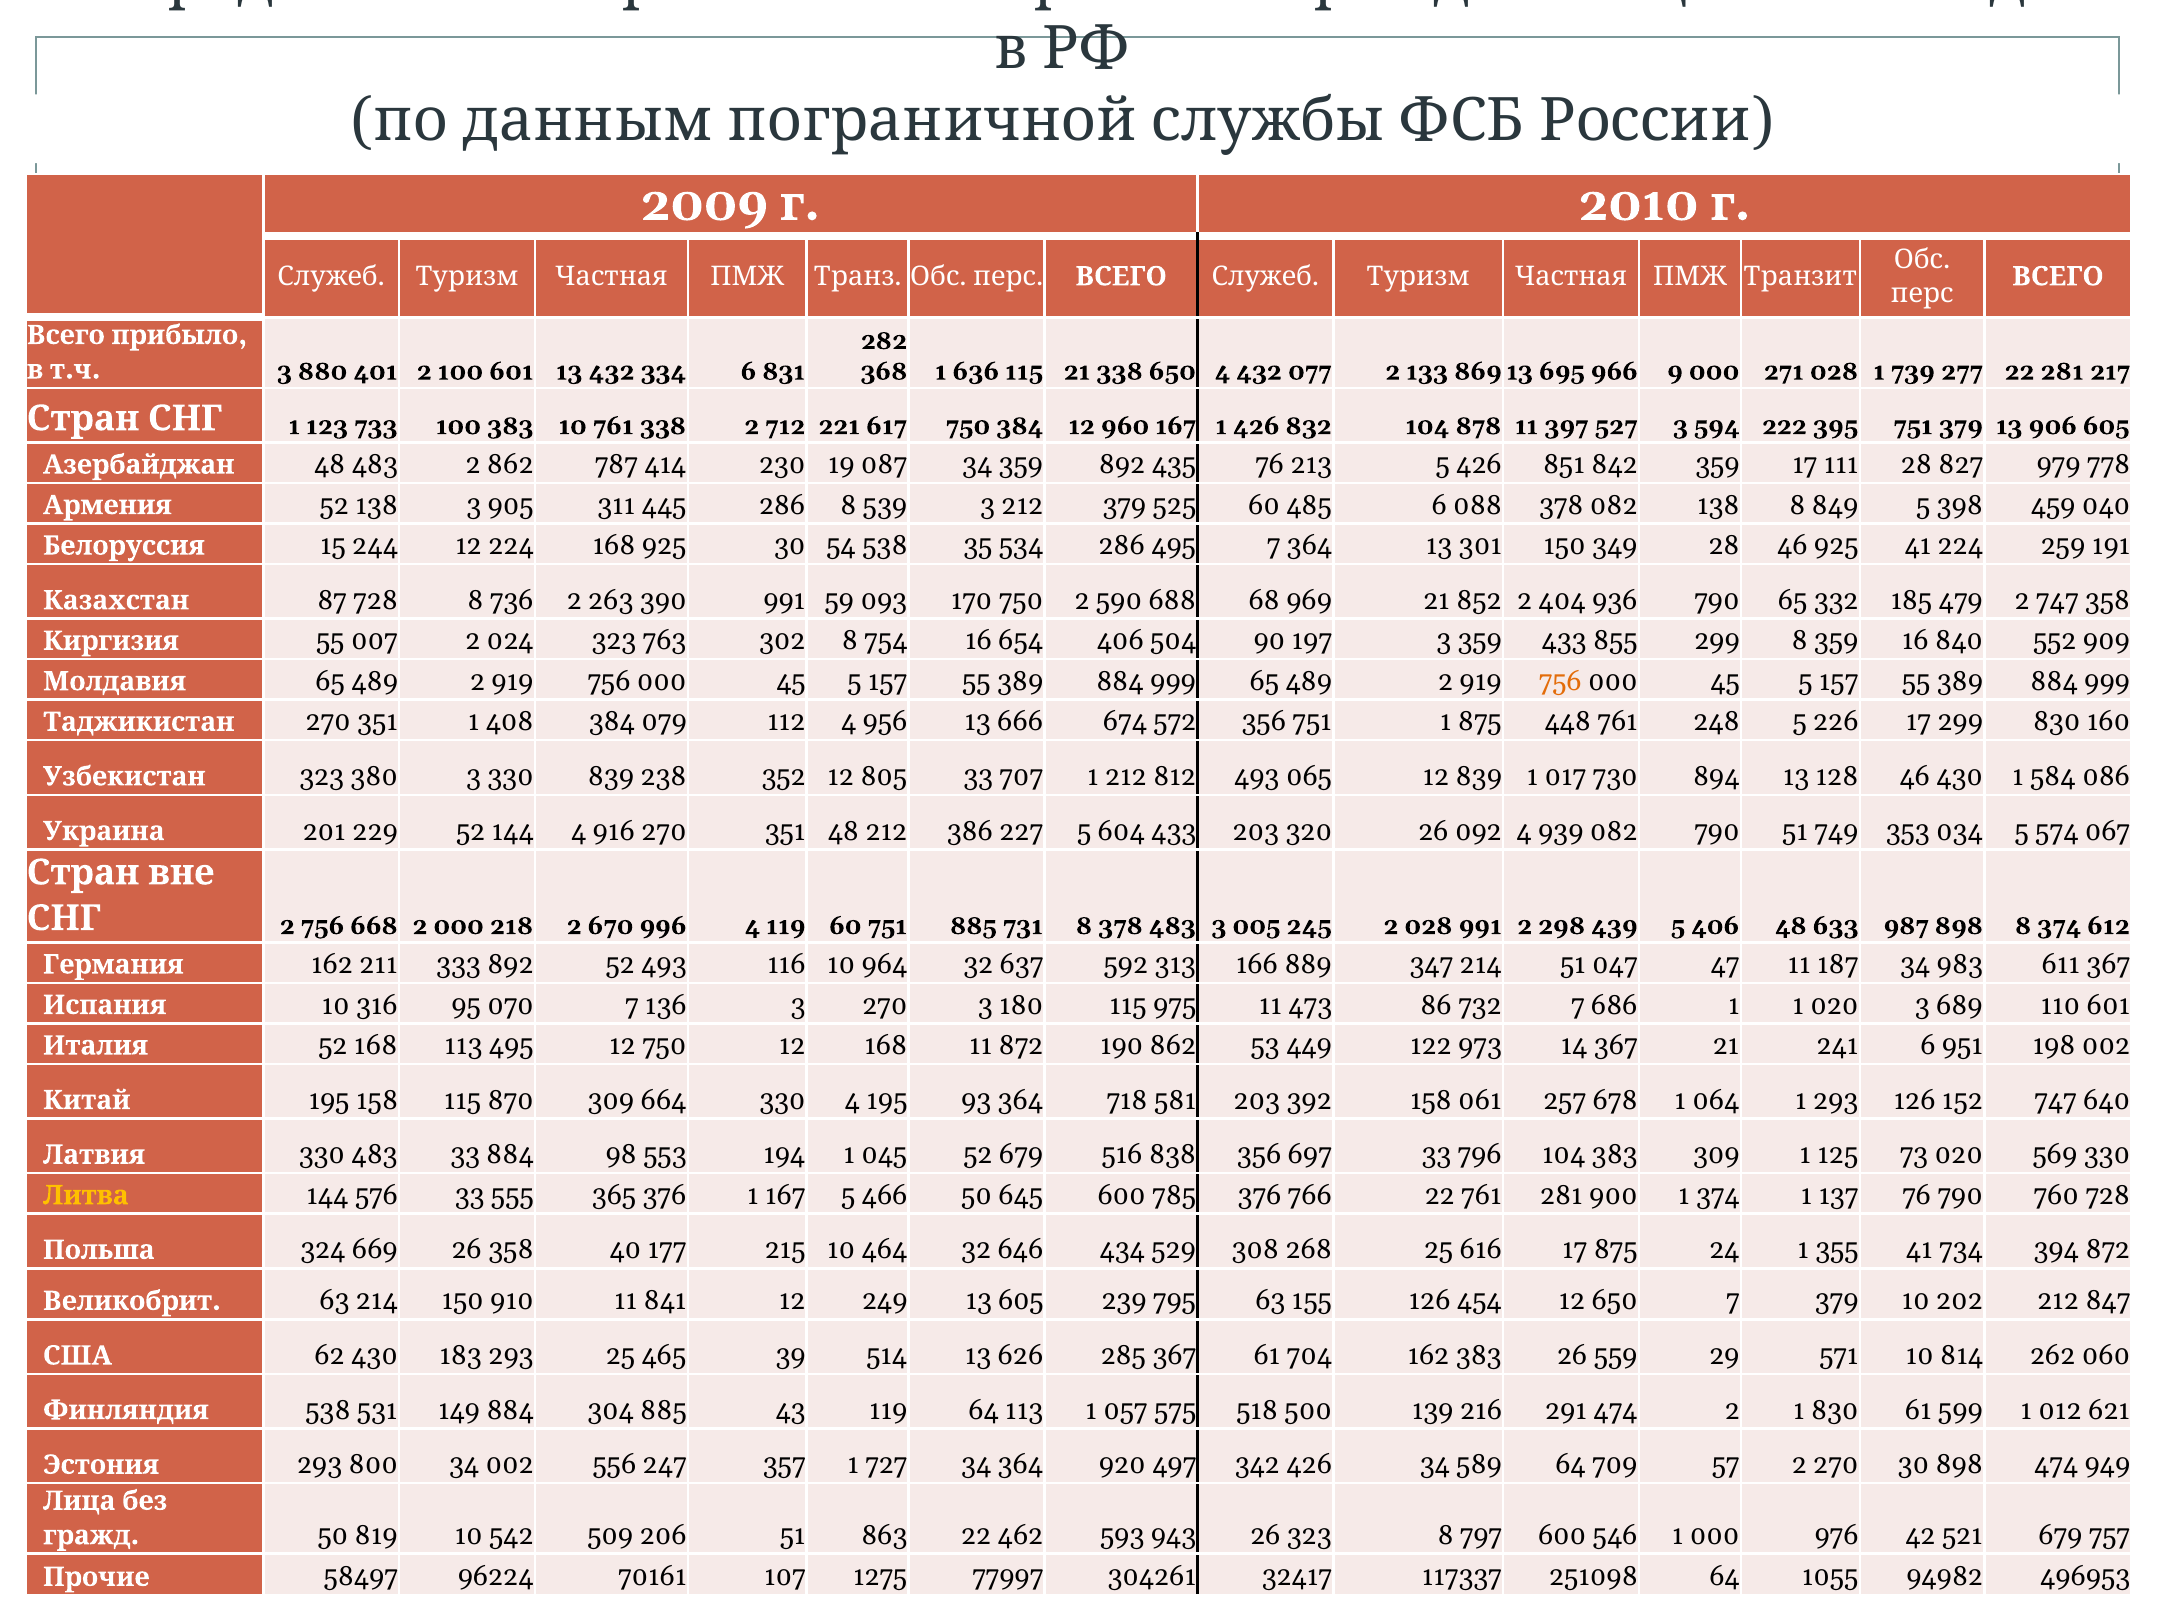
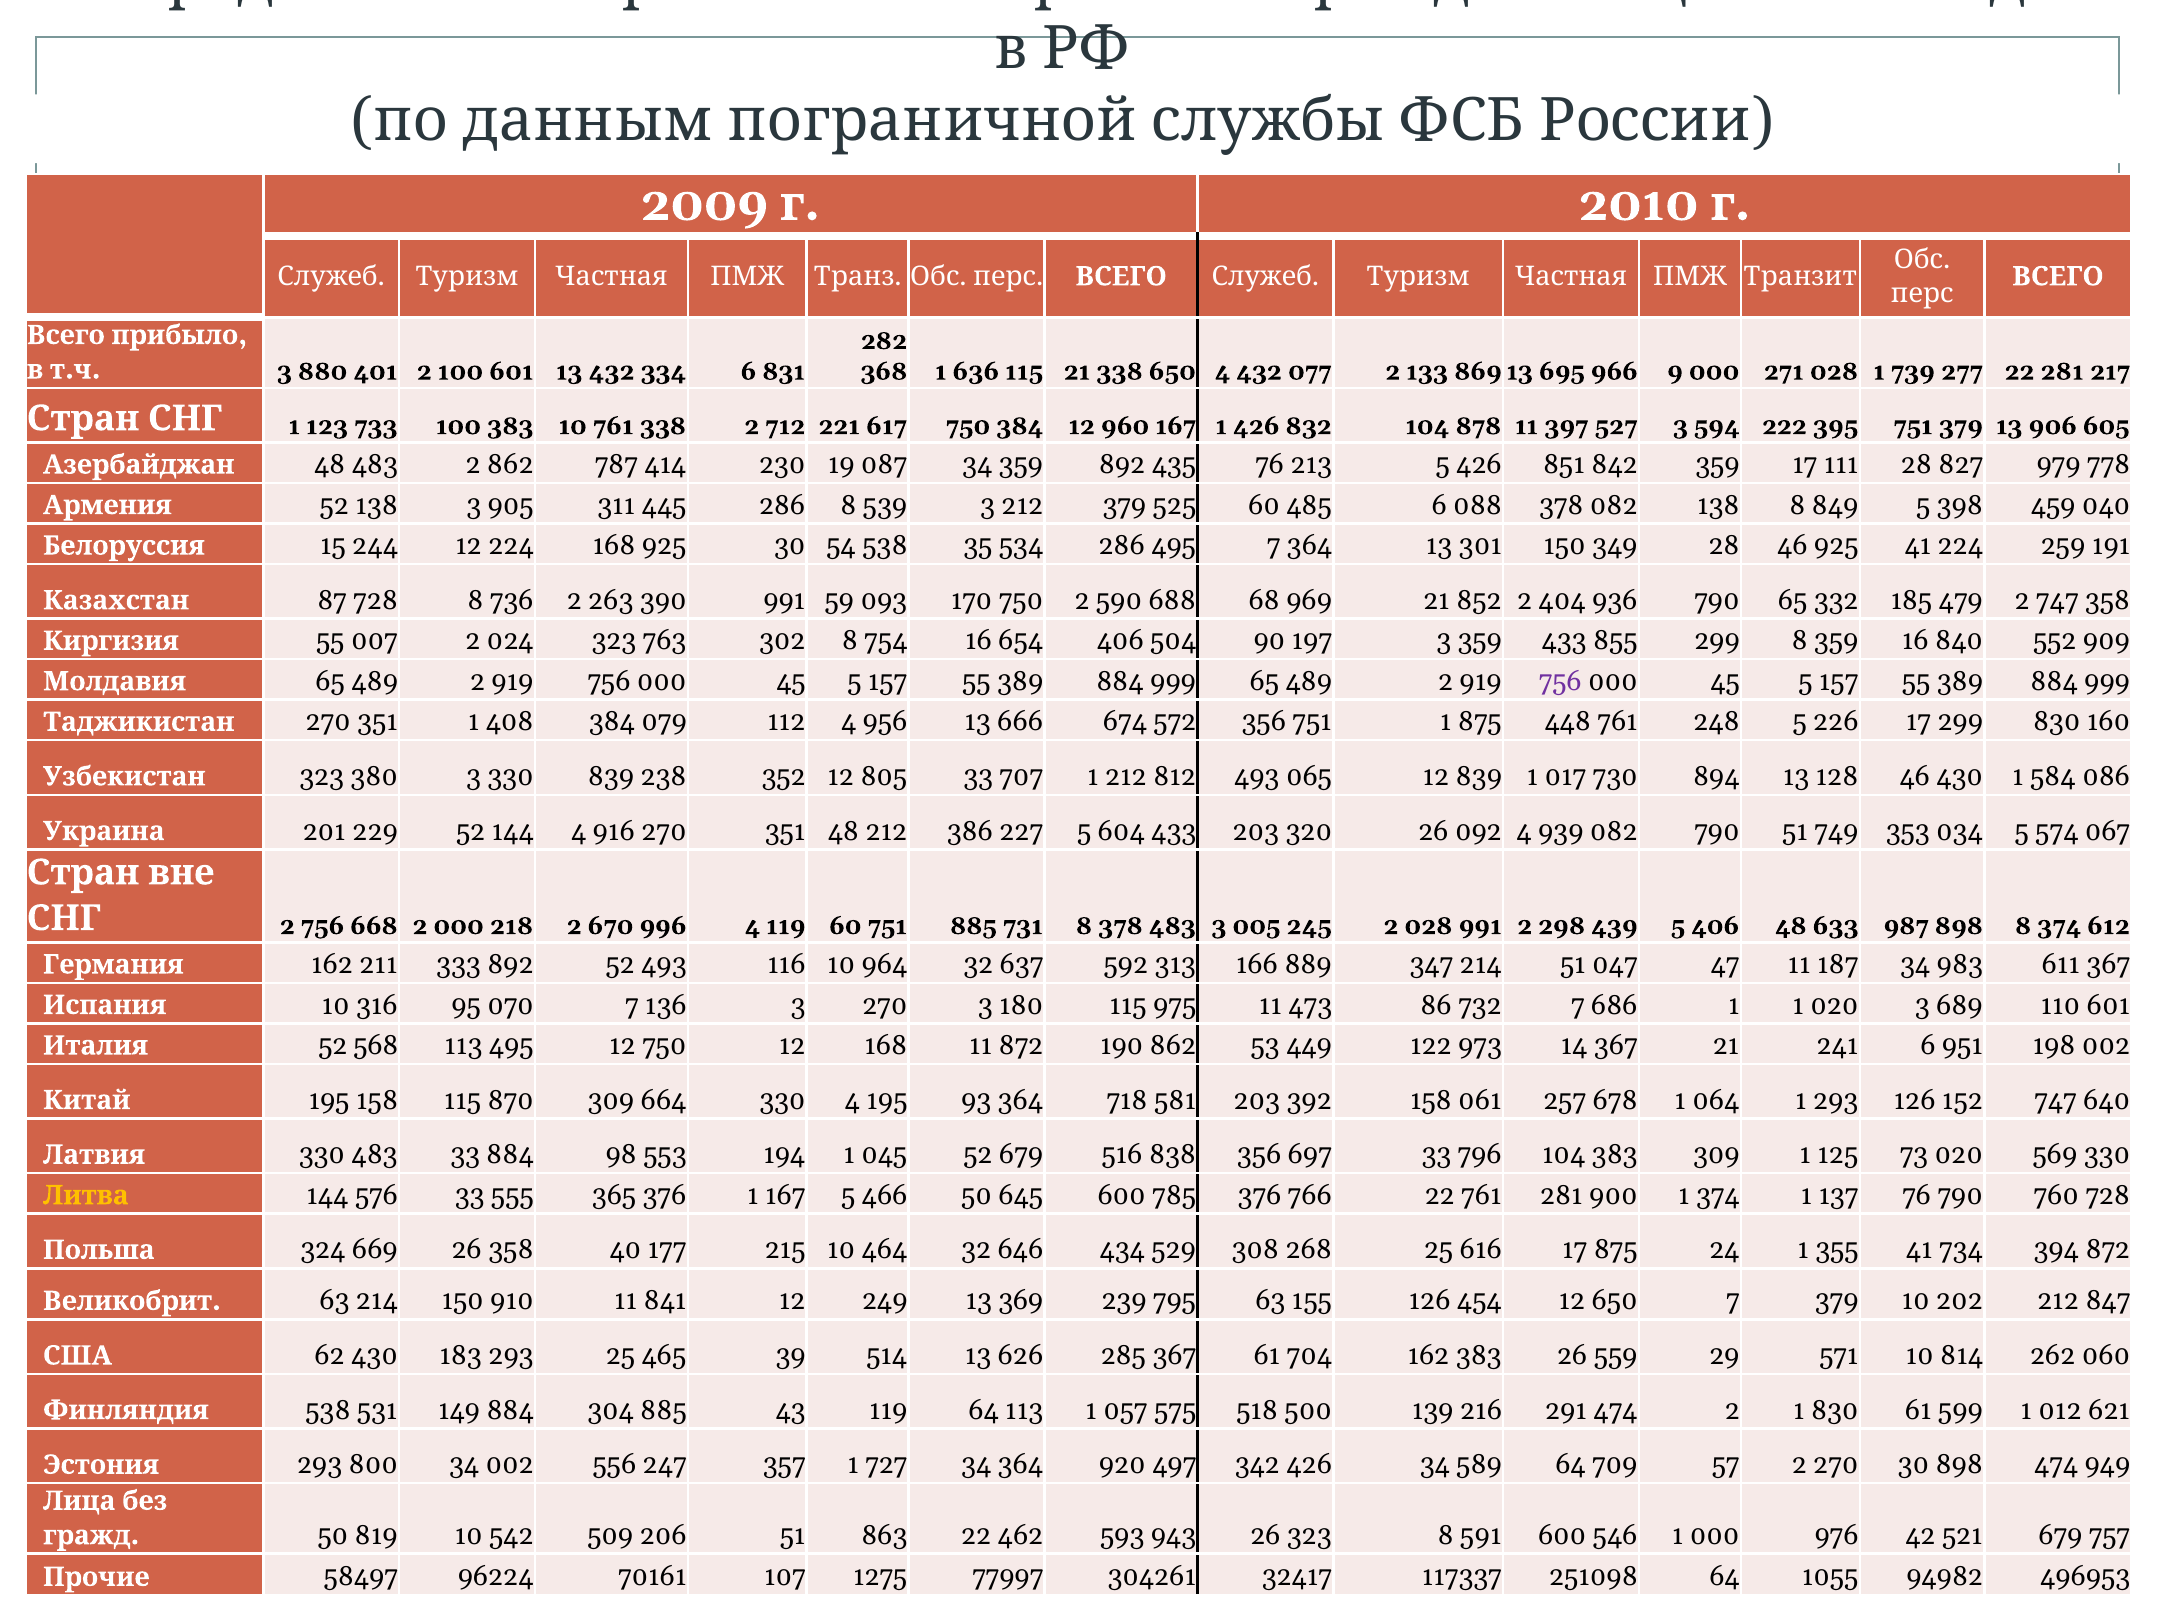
756 colour: orange -> purple (1560, 681)
52 168: 168 -> 568 (376, 1045)
13 605: 605 -> 369 (1021, 1301)
797: 797 -> 591 (1481, 1535)
